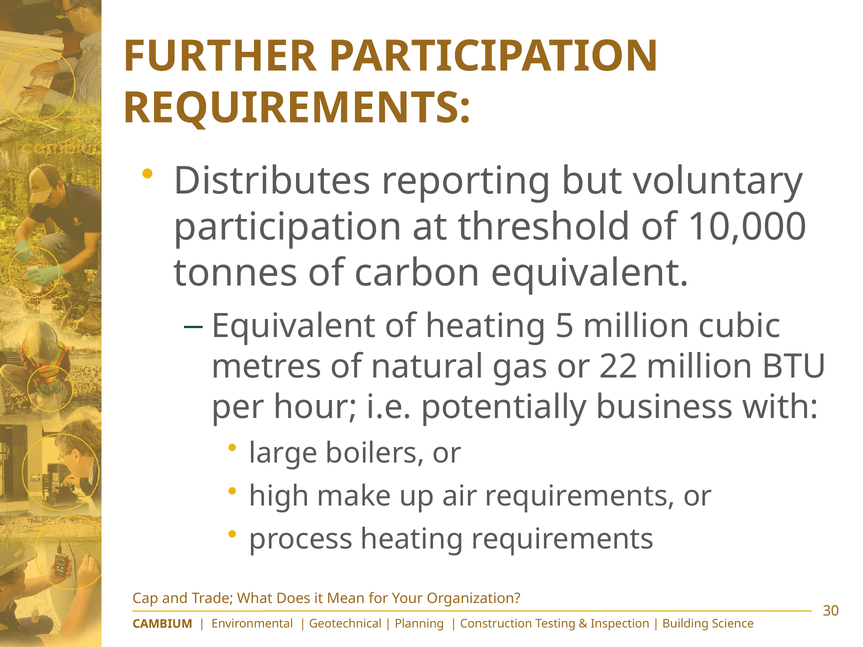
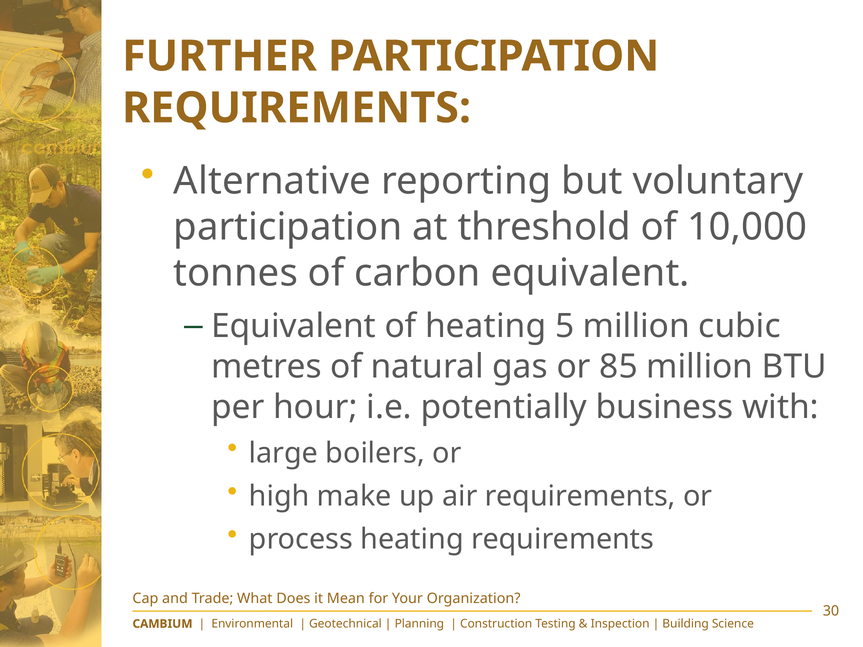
Distributes: Distributes -> Alternative (272, 181)
22: 22 -> 85 (619, 367)
